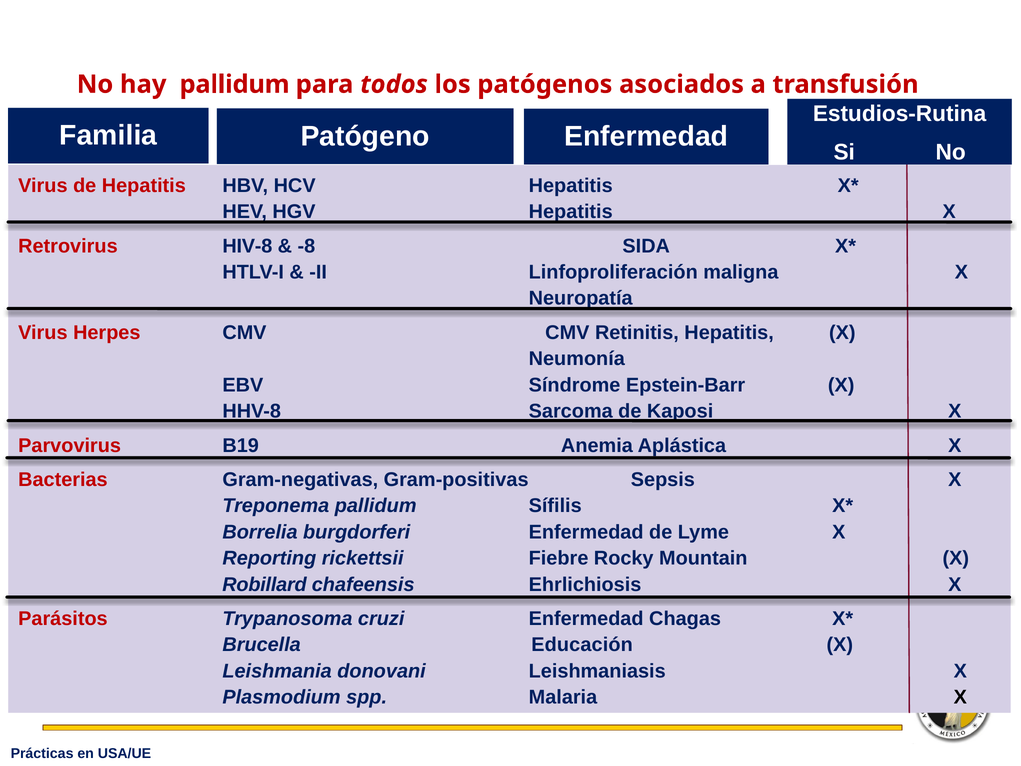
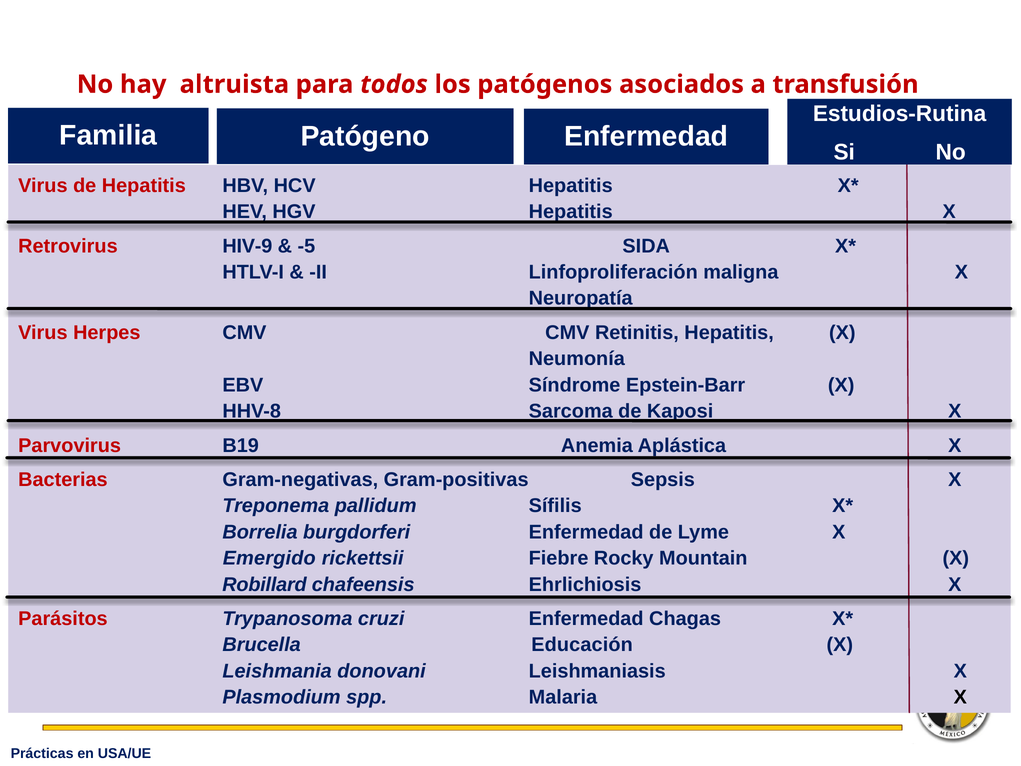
hay pallidum: pallidum -> altruista (234, 84)
HIV-8: HIV-8 -> HIV-9 (247, 246)
-8: -8 -> -5 (306, 246)
Reporting: Reporting -> Emergido (269, 558)
